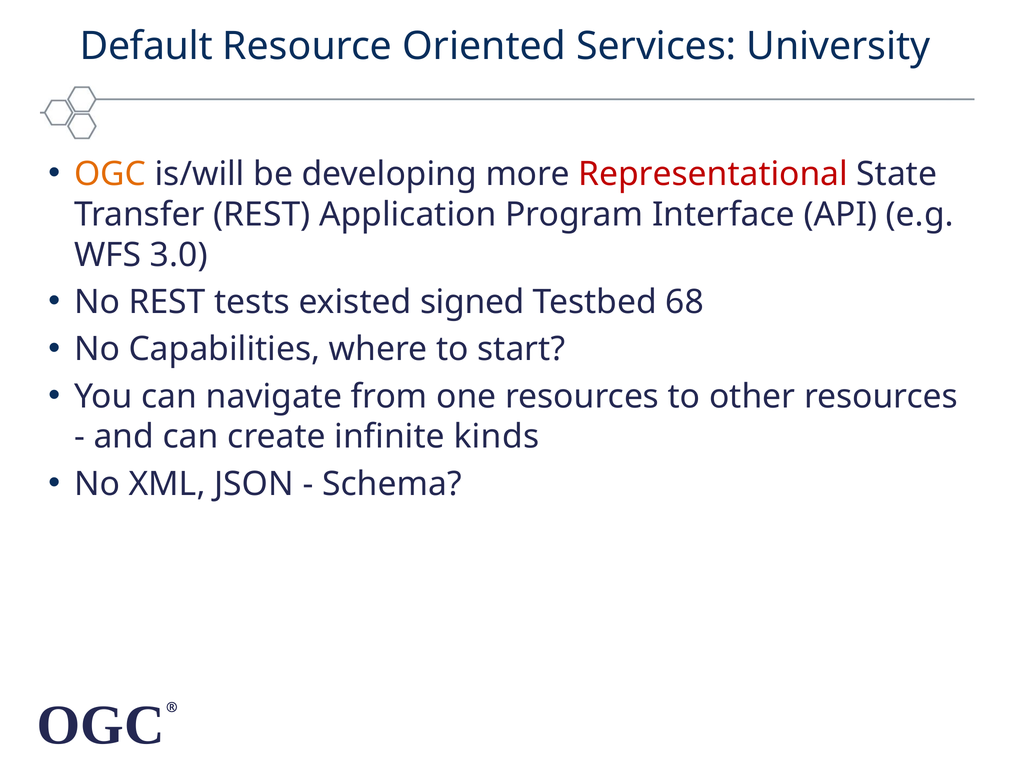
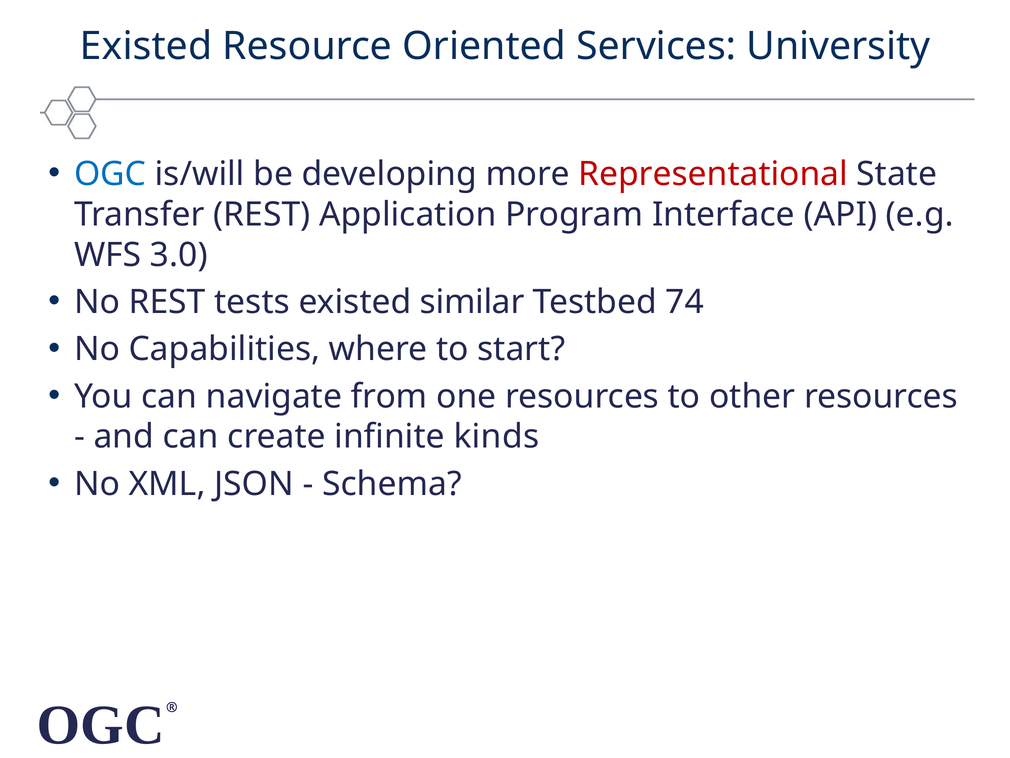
Default: Default -> Existed (146, 46)
OGC colour: orange -> blue (110, 174)
signed: signed -> similar (472, 302)
68: 68 -> 74 (685, 302)
